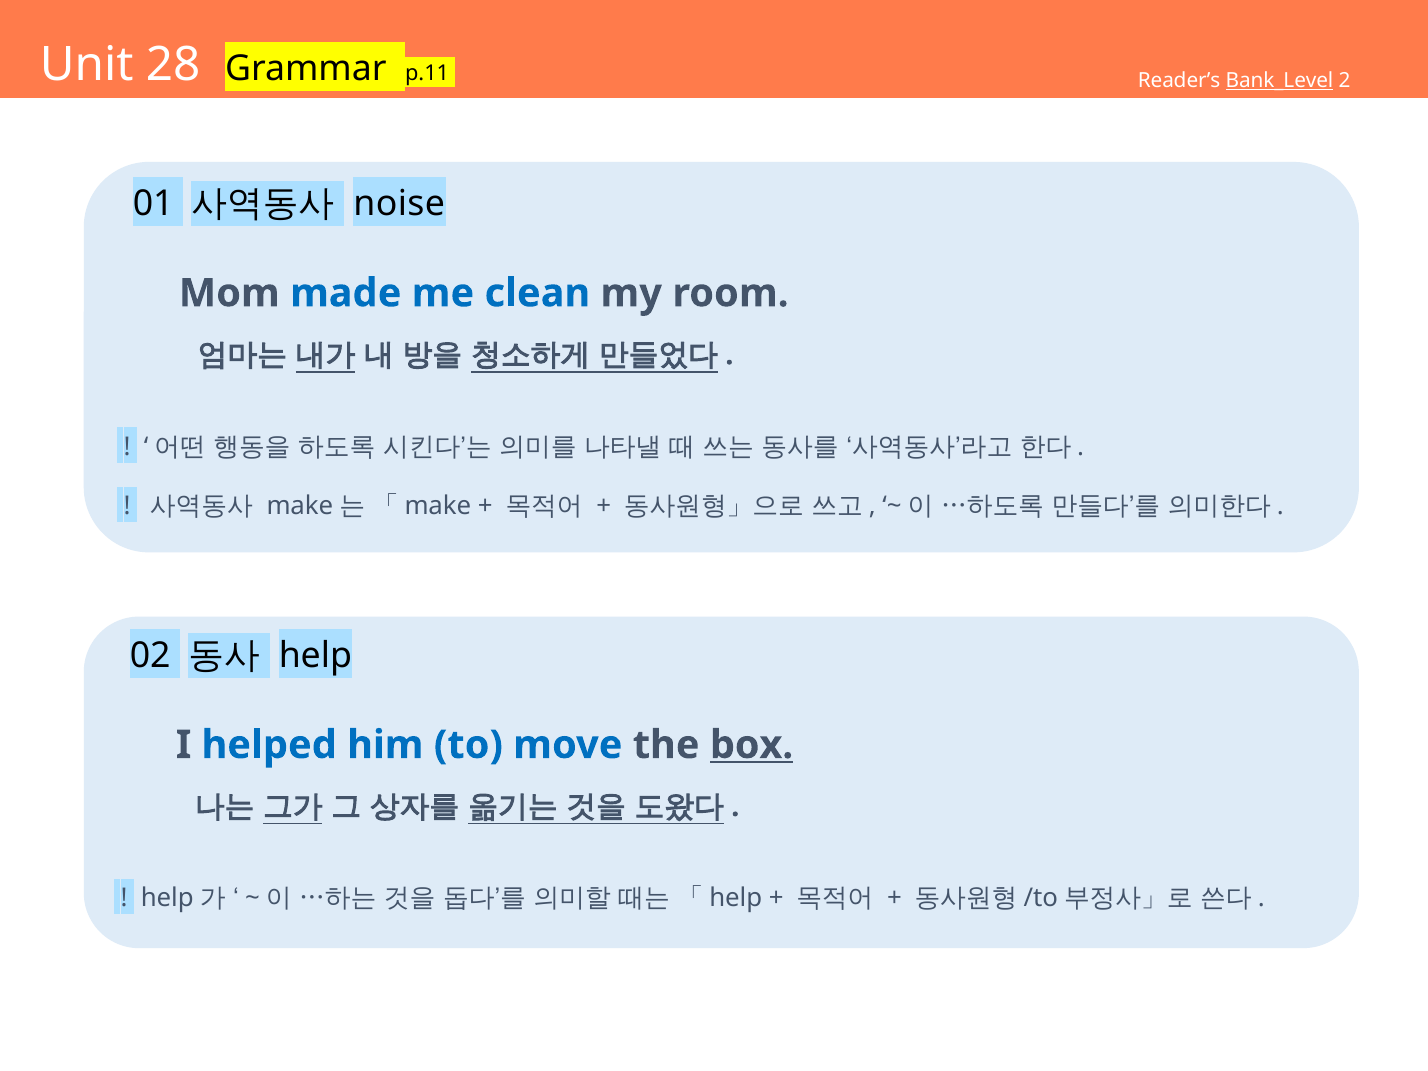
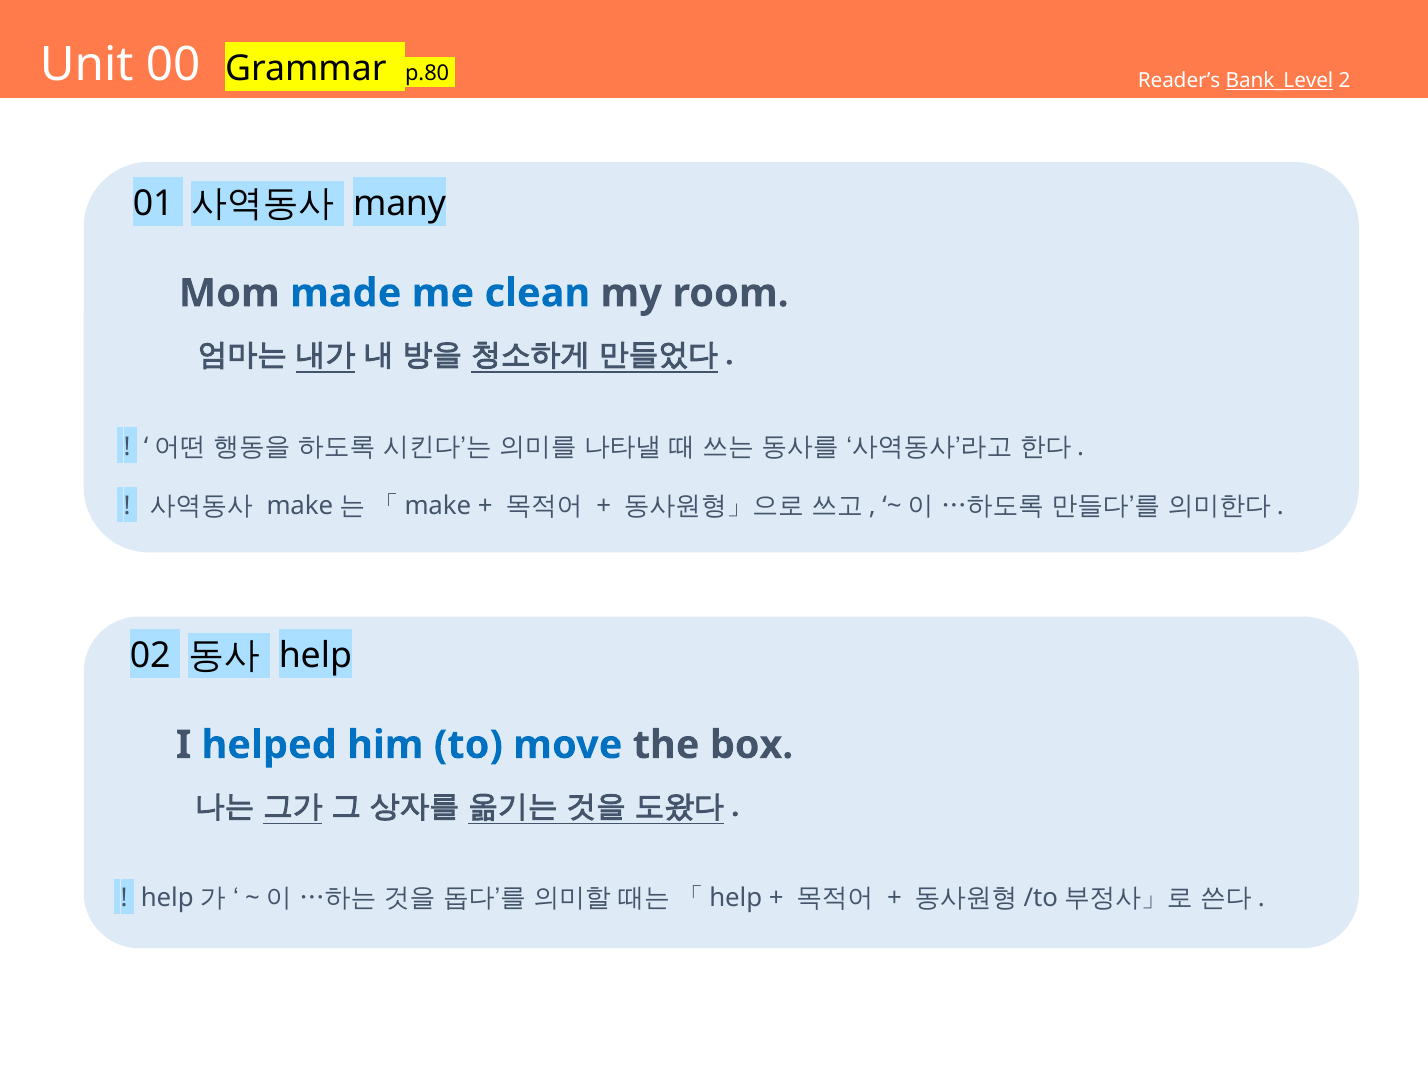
28: 28 -> 00 (173, 65)
p.11: p.11 -> p.80 (427, 73)
noise: noise -> many (400, 204)
box underline: present -> none (752, 745)
